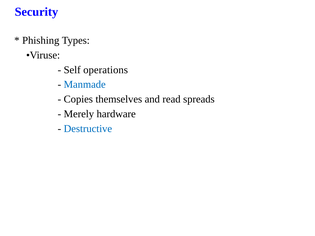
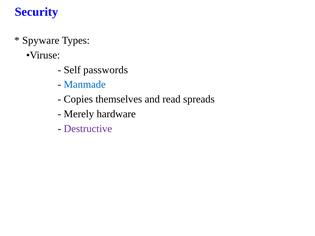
Phishing: Phishing -> Spyware (41, 41)
operations: operations -> passwords (106, 70)
Destructive colour: blue -> purple (88, 129)
